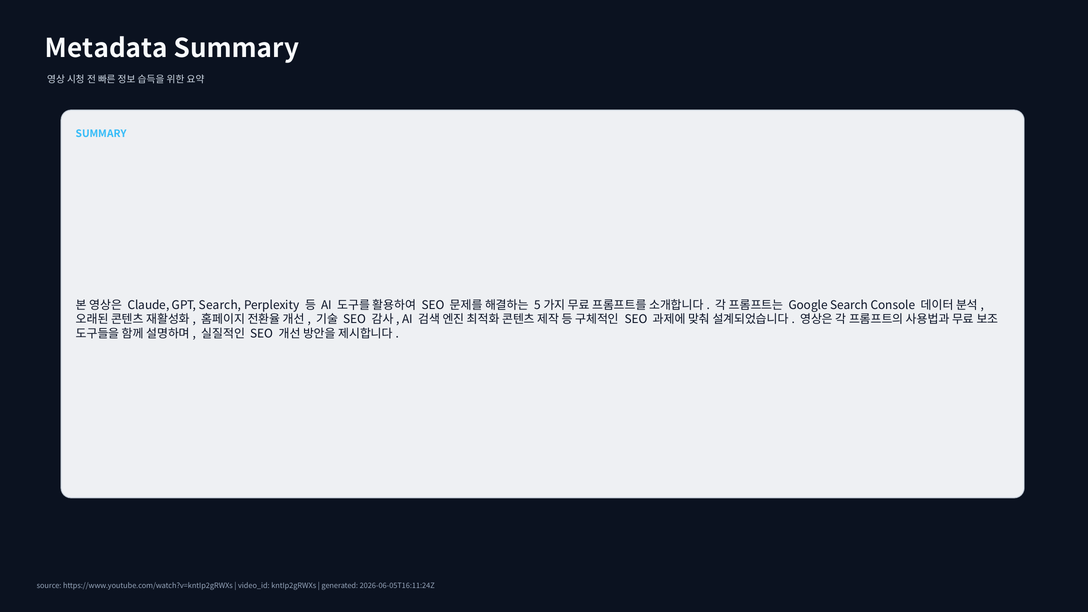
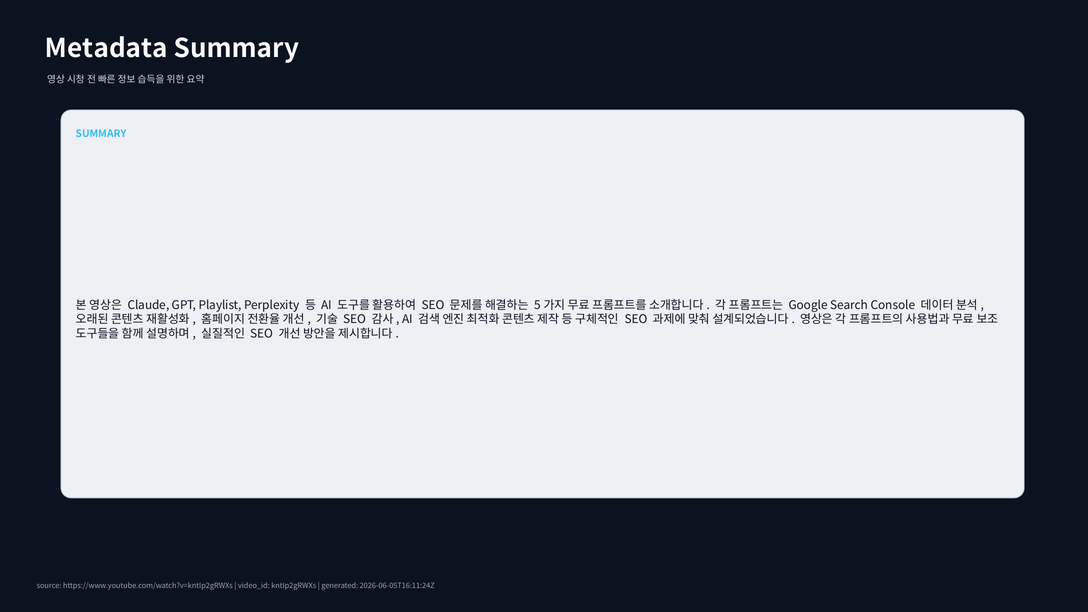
GPT Search: Search -> Playlist (220, 305)
